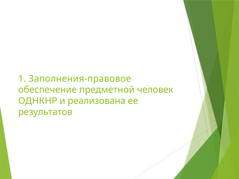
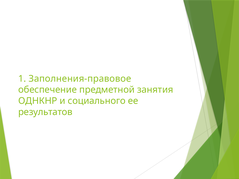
человек: человек -> занятия (155, 90)
реализована: реализована -> социального (97, 101)
